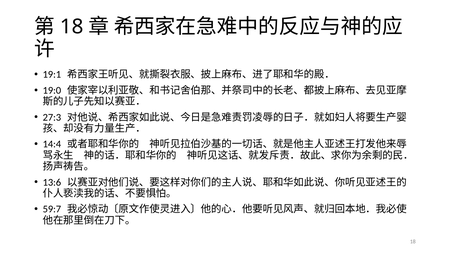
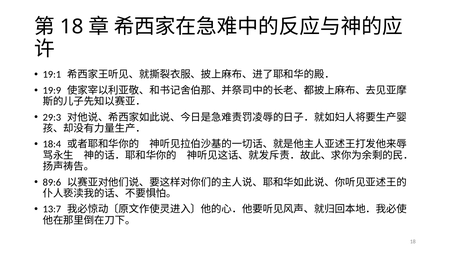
19:0: 19:0 -> 19:9 (52, 90)
27:3: 27:3 -> 29:3 (52, 117)
14:4: 14:4 -> 18:4 (52, 144)
13:6: 13:6 -> 89:6 (52, 182)
59:7: 59:7 -> 13:7 (52, 209)
